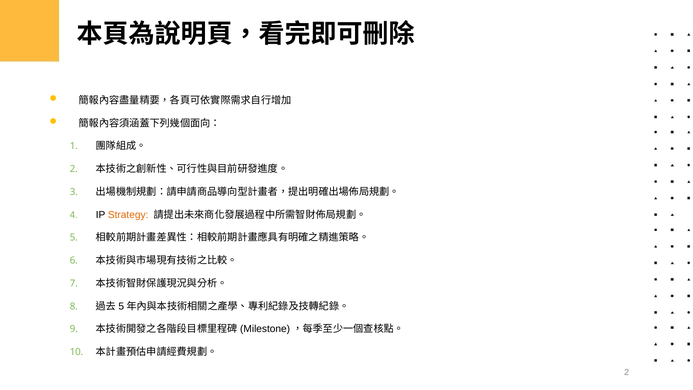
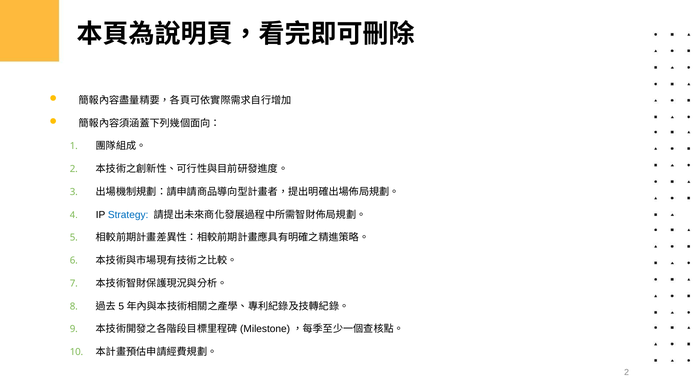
Strategy colour: orange -> blue (128, 215)
